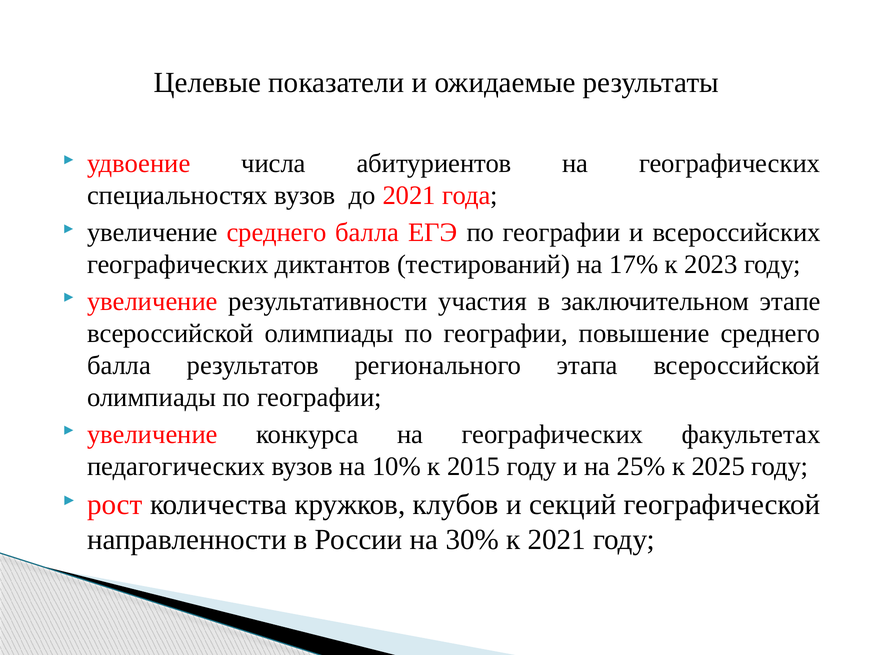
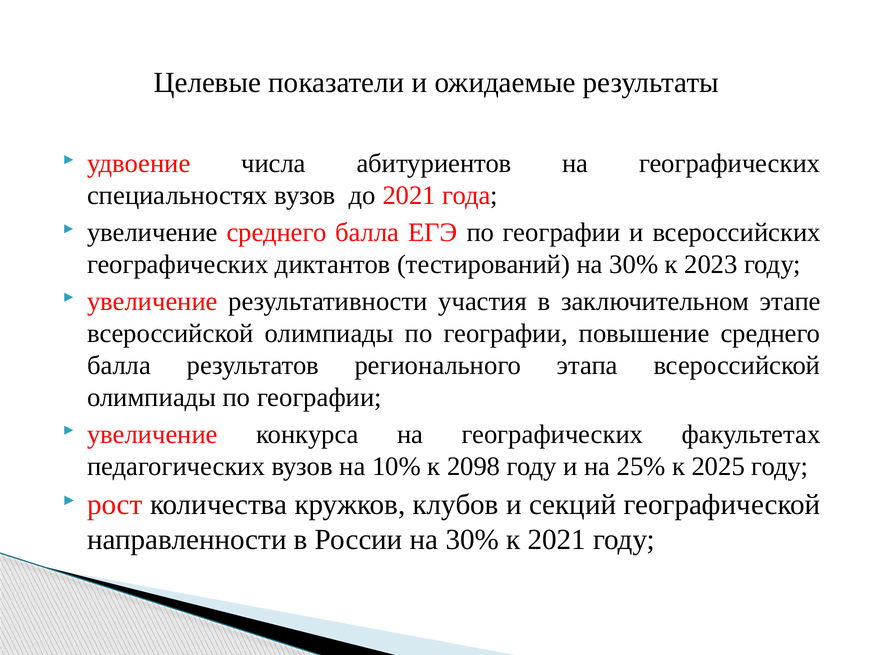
тестирований на 17%: 17% -> 30% (634, 264)
2015: 2015 -> 2098 (474, 466)
